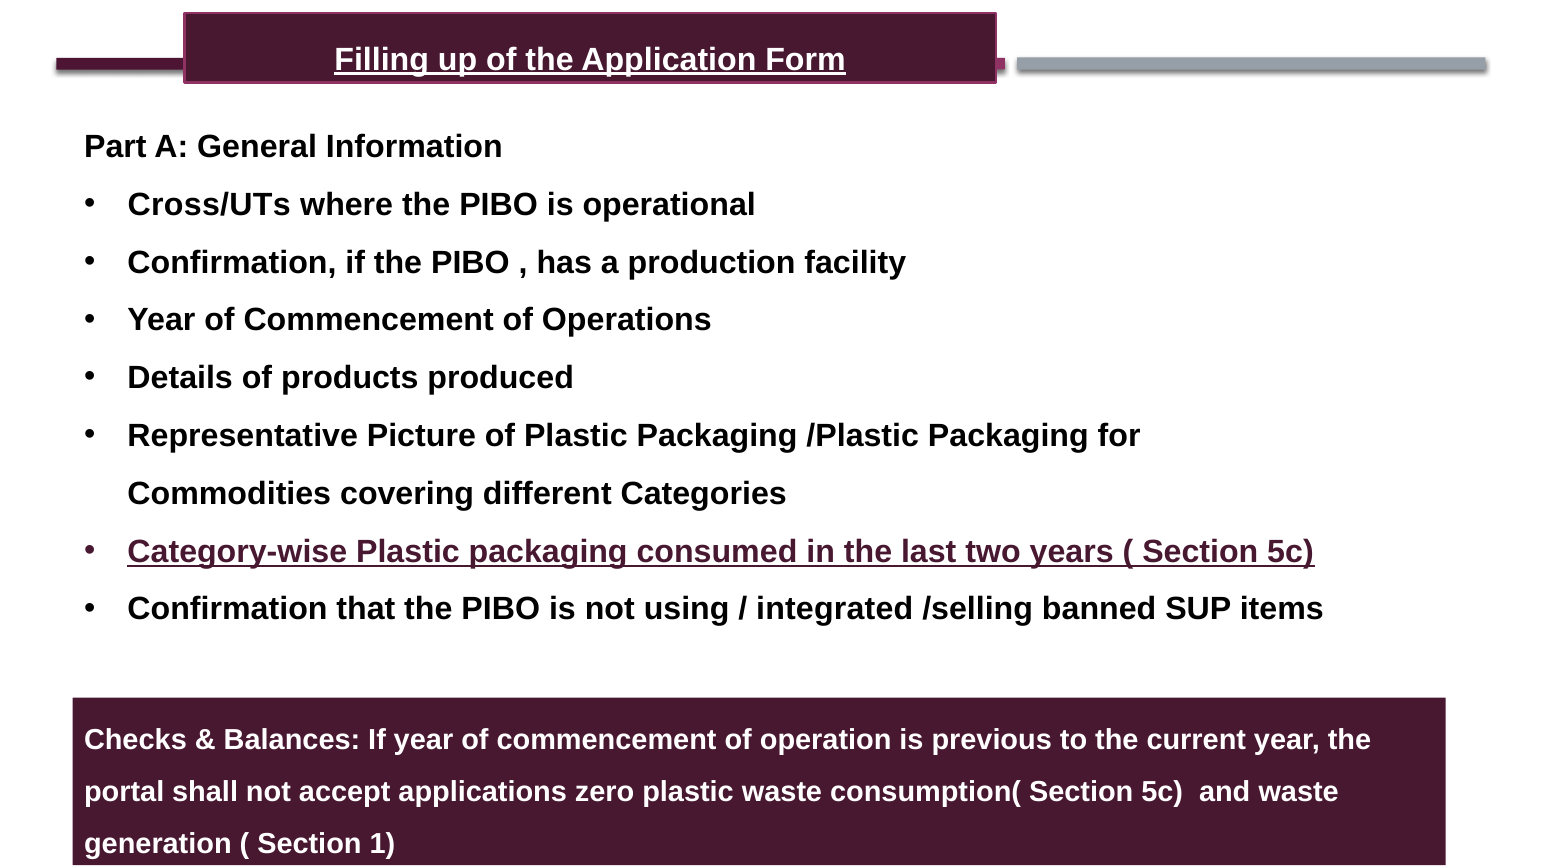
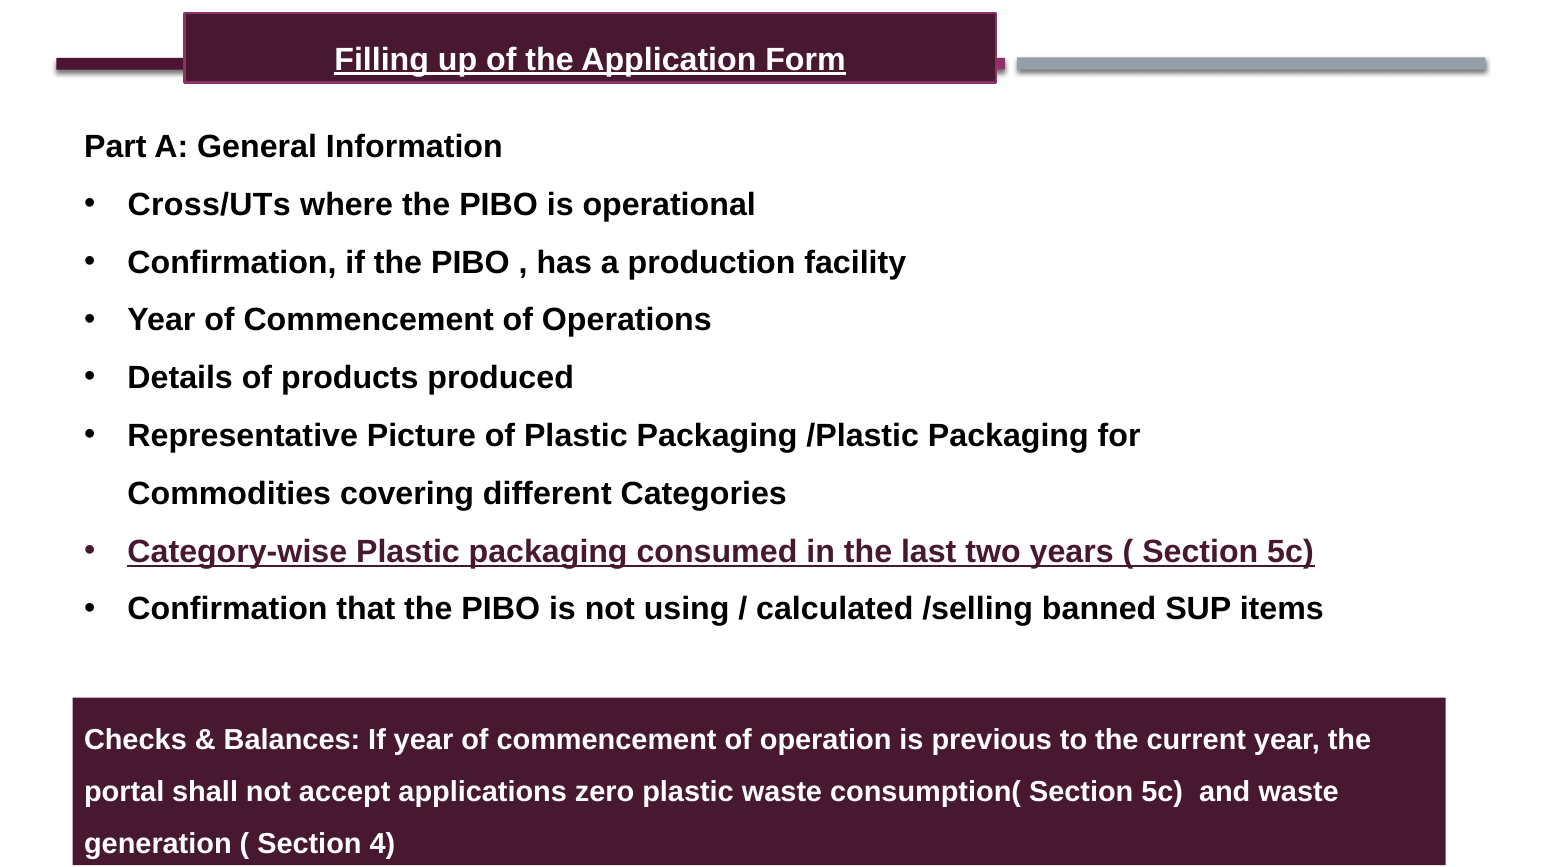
integrated: integrated -> calculated (835, 610)
1: 1 -> 4 (382, 845)
